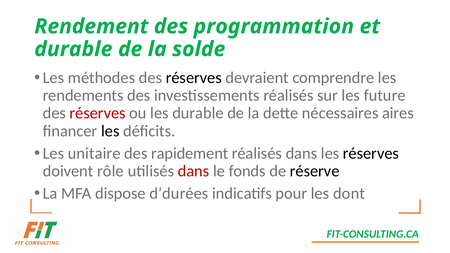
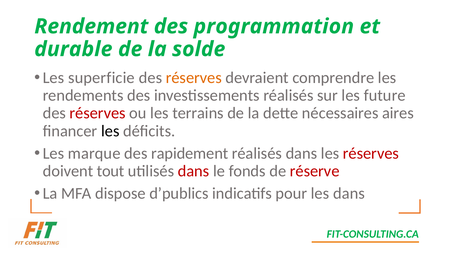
méthodes: méthodes -> superficie (101, 78)
réserves colour: black -> orange (194, 78)
les durable: durable -> terrains (198, 113)
unitaire: unitaire -> marque (94, 153)
réserves colour: black -> red (371, 153)
rôle: rôle -> tout (111, 171)
réserve colour: black -> red (315, 171)
d’durées: d’durées -> d’publics (179, 194)
les dont: dont -> dans (349, 194)
